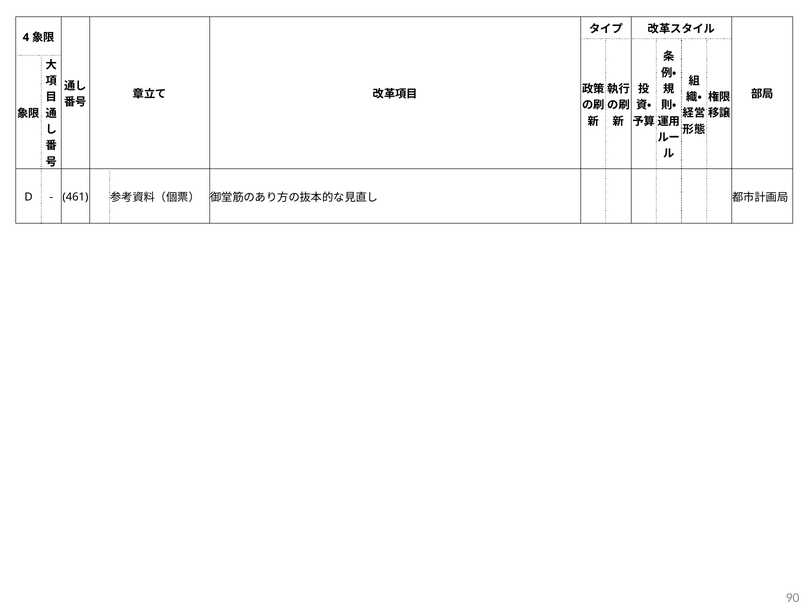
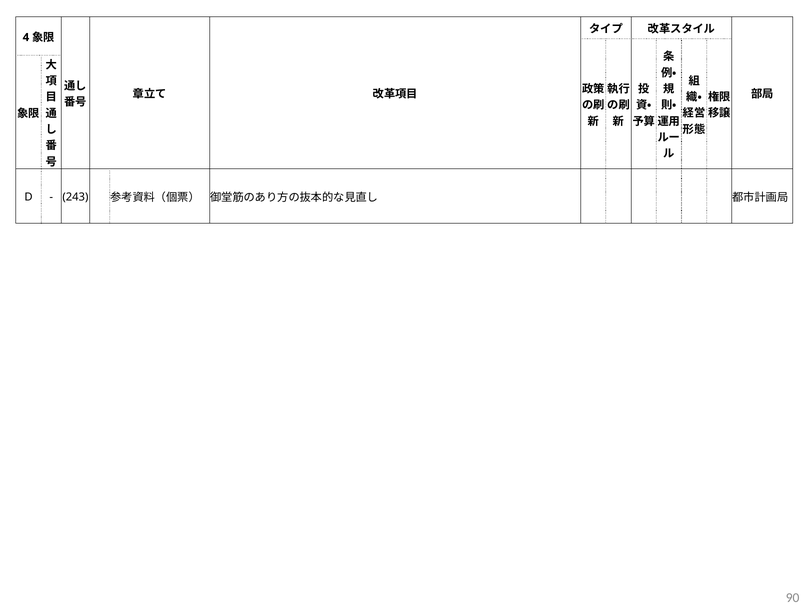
461: 461 -> 243 (75, 197)
